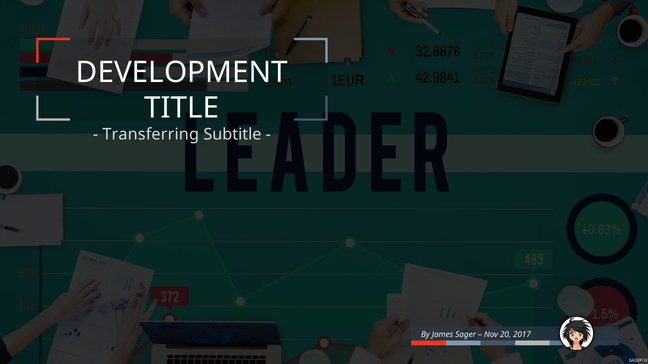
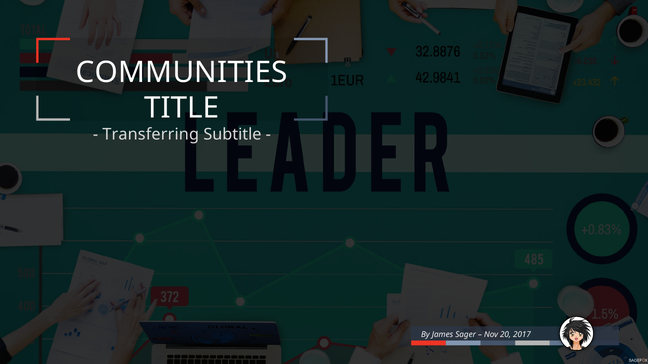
DEVELOPMENT: DEVELOPMENT -> COMMUNITIES (182, 72)
